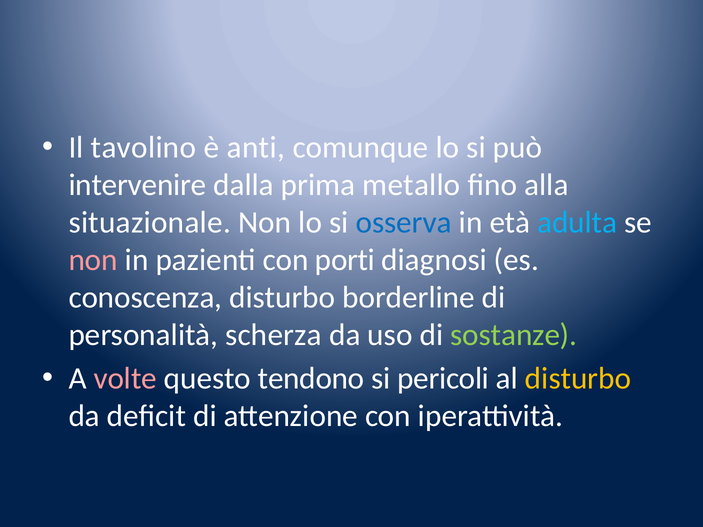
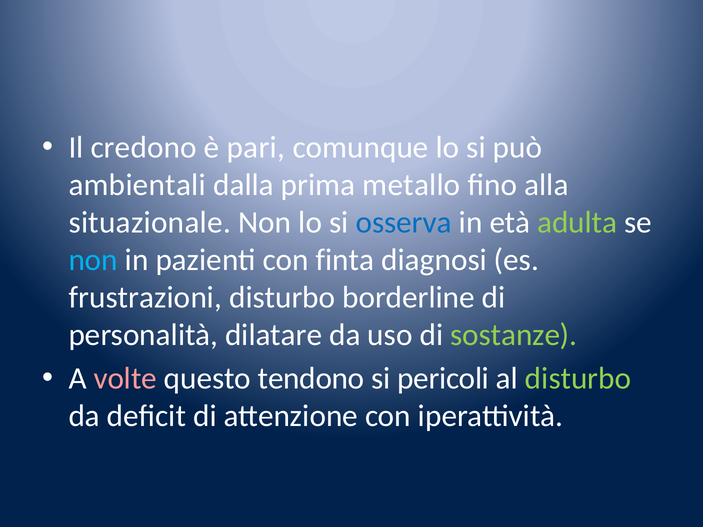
tavolino: tavolino -> credono (144, 147)
anti: anti -> pari (256, 147)
intervenire: intervenire -> ambientali (137, 185)
adulta colour: light blue -> light green (577, 222)
non colour: pink -> light blue (93, 260)
porti: porti -> finta (345, 260)
conoscenza: conoscenza -> frustrazioni (145, 297)
scherza: scherza -> dilatare (274, 335)
disturbo colour: yellow -> light green (578, 379)
